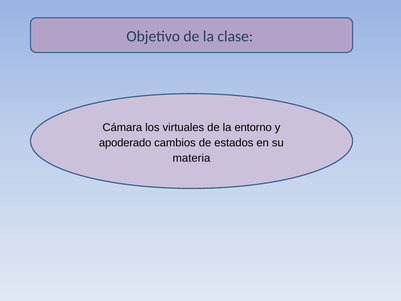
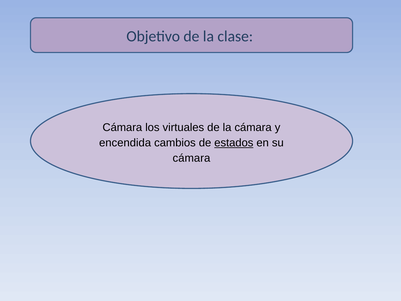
la entorno: entorno -> cámara (253, 127)
apoderado: apoderado -> encendida (125, 143)
estados underline: none -> present (234, 143)
materia: materia -> cámara (191, 158)
